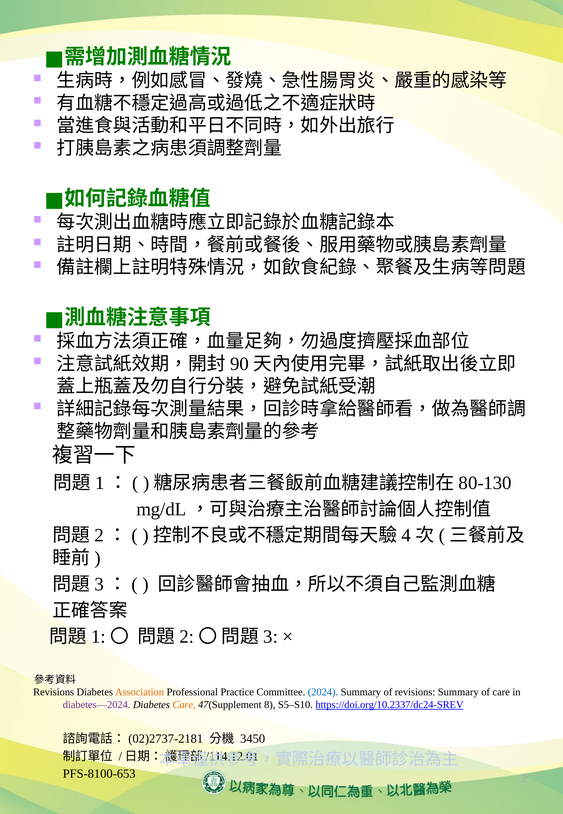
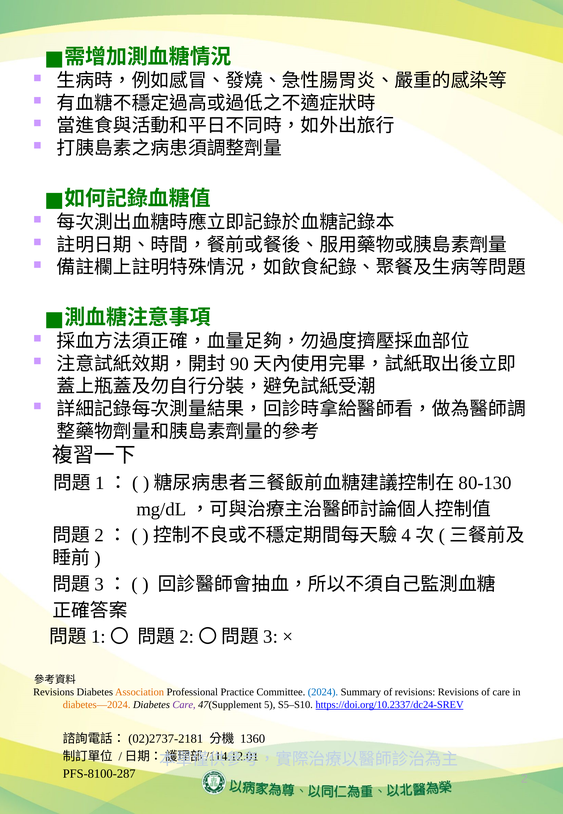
revisions Summary: Summary -> Revisions (458, 691)
diabetes—2024 colour: purple -> orange (97, 704)
Care colour: orange -> purple (184, 704)
8: 8 -> 5 (270, 704)
3450: 3450 -> 1360 (253, 738)
PFS-8100-653: PFS-8100-653 -> PFS-8100-287 (99, 773)
